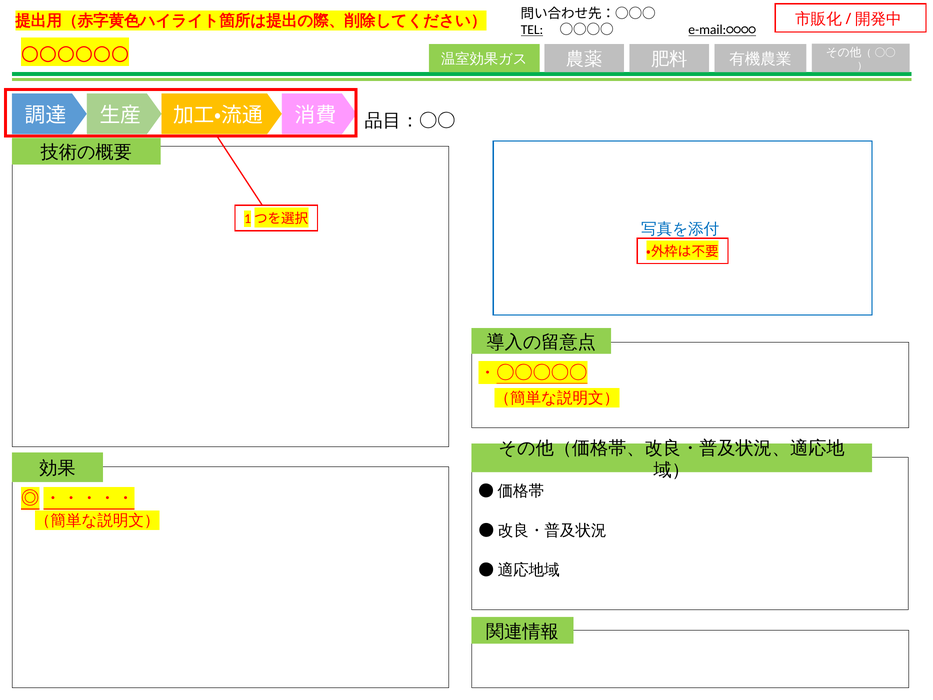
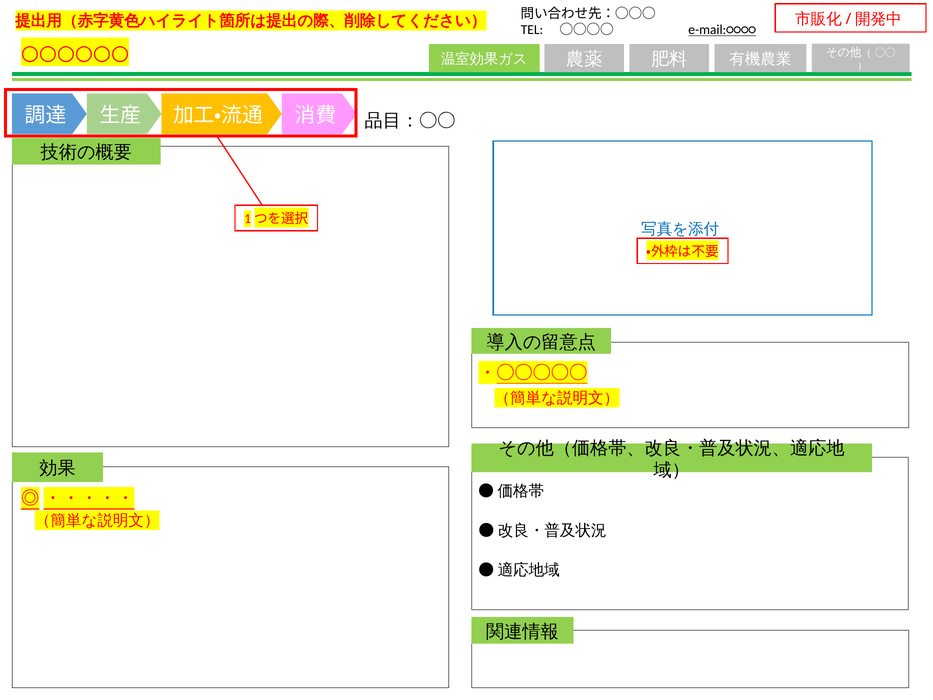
TEL underline: present -> none (532, 30)
